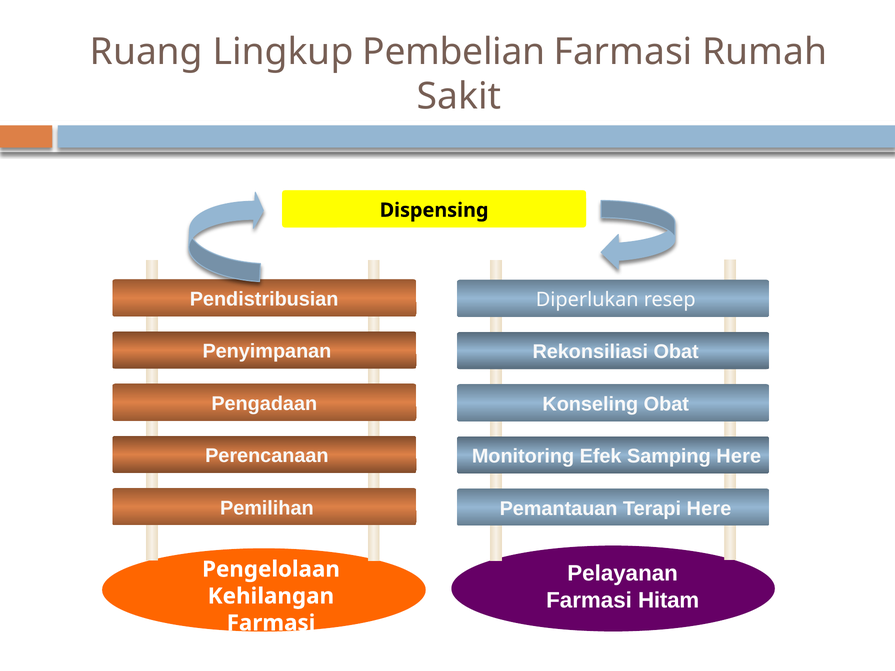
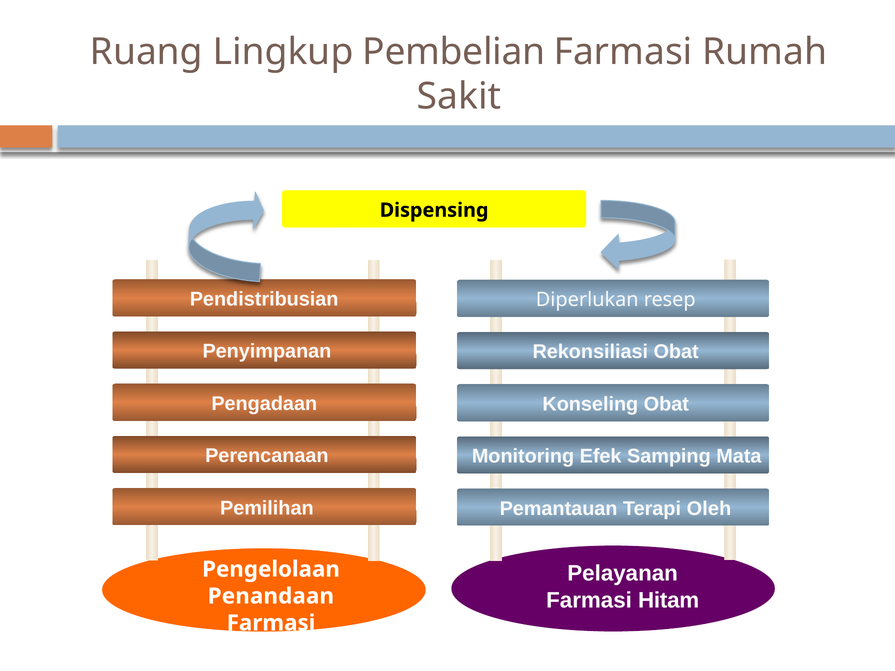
Samping Here: Here -> Mata (739, 456)
Terapi Here: Here -> Oleh (709, 509)
Kehilangan: Kehilangan -> Penandaan (271, 596)
